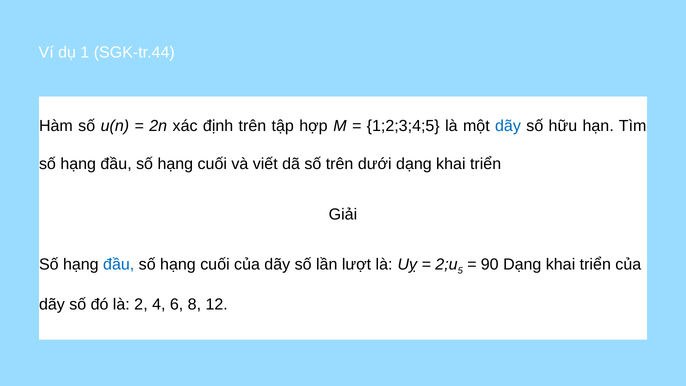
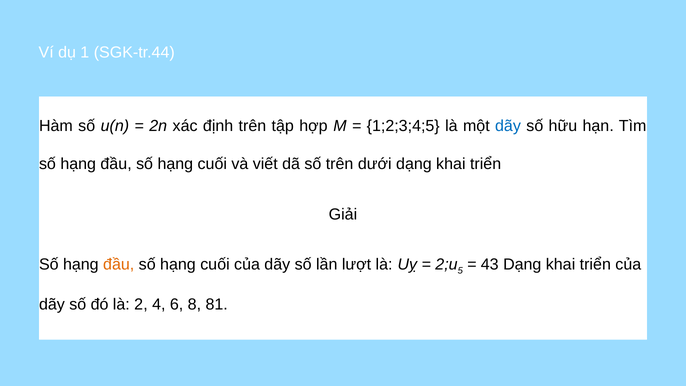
đầu colour: blue -> orange (119, 264)
90: 90 -> 43 (490, 264)
12: 12 -> 81 (217, 304)
